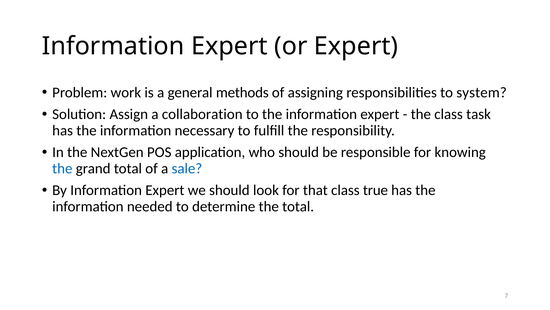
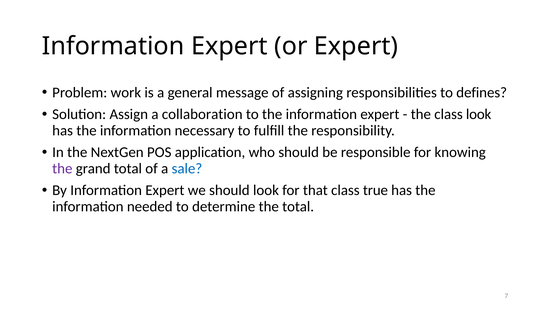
methods: methods -> message (242, 92)
system: system -> defines (482, 92)
class task: task -> look (479, 114)
the colour: blue -> purple (62, 168)
